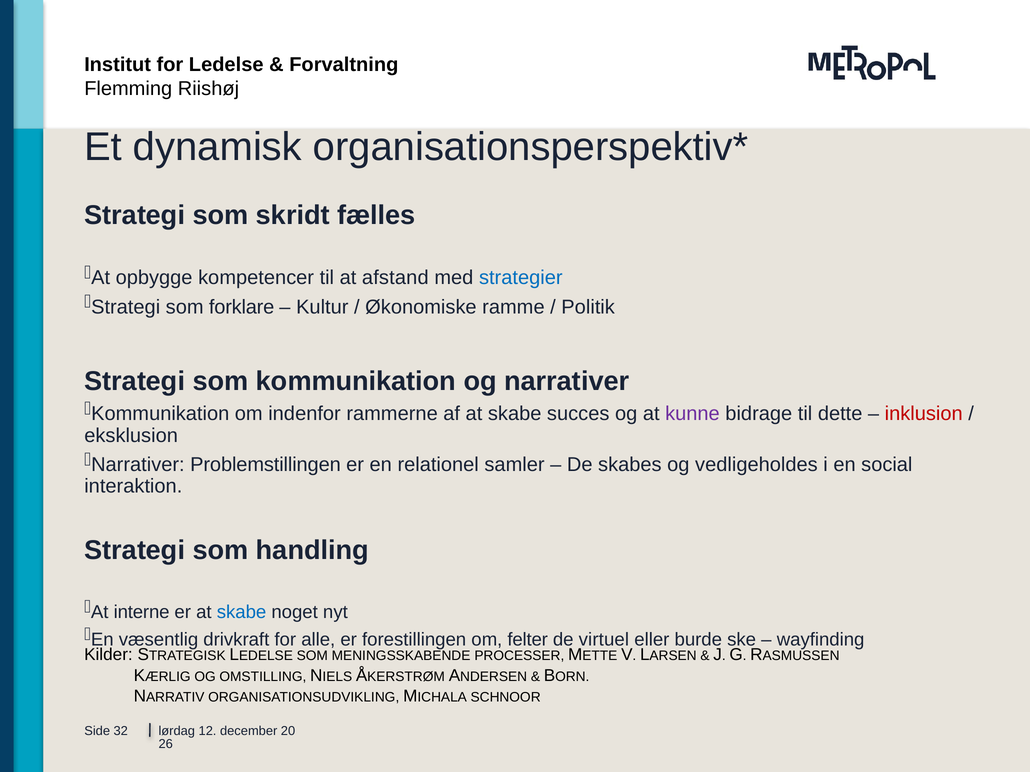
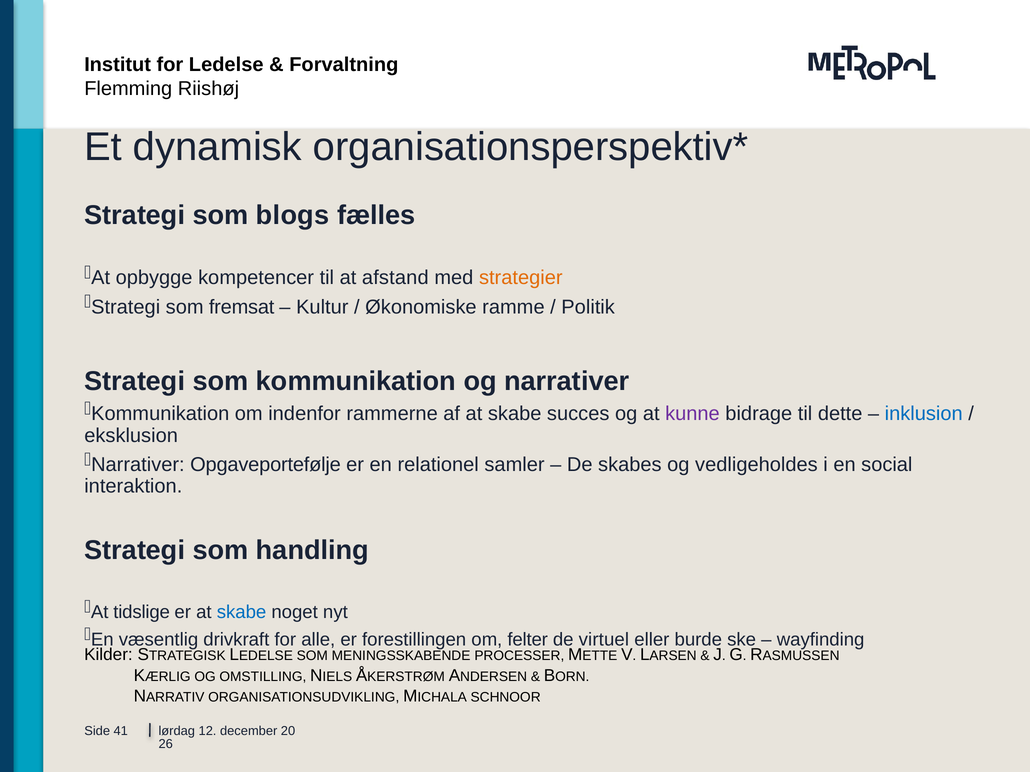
skridt: skridt -> blogs (293, 216)
strategier colour: blue -> orange (521, 278)
forklare: forklare -> fremsat (242, 307)
inklusion colour: red -> blue (924, 414)
Problemstillingen: Problemstillingen -> Opgaveportefølje (266, 465)
interne: interne -> tidslige (142, 612)
32: 32 -> 41 (121, 731)
